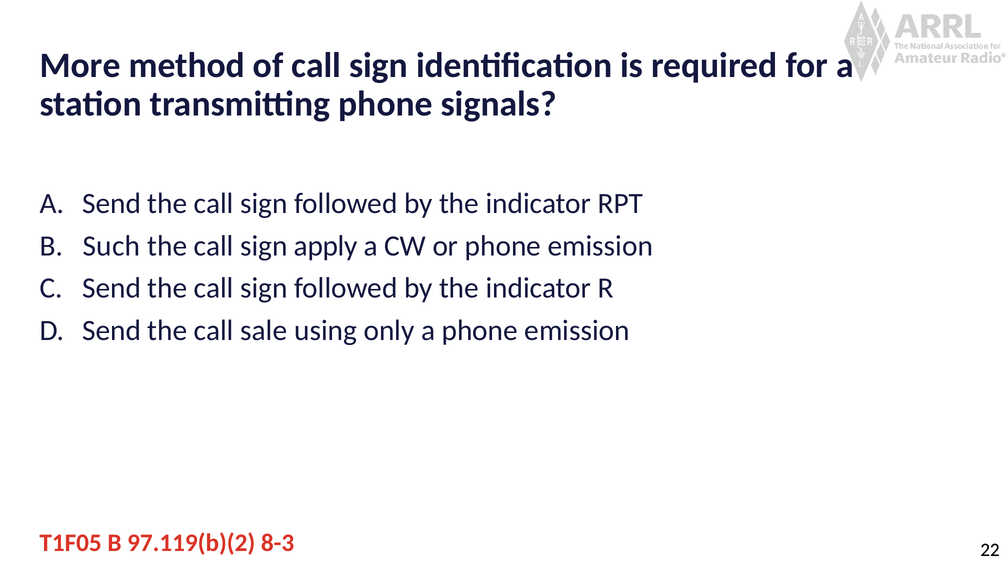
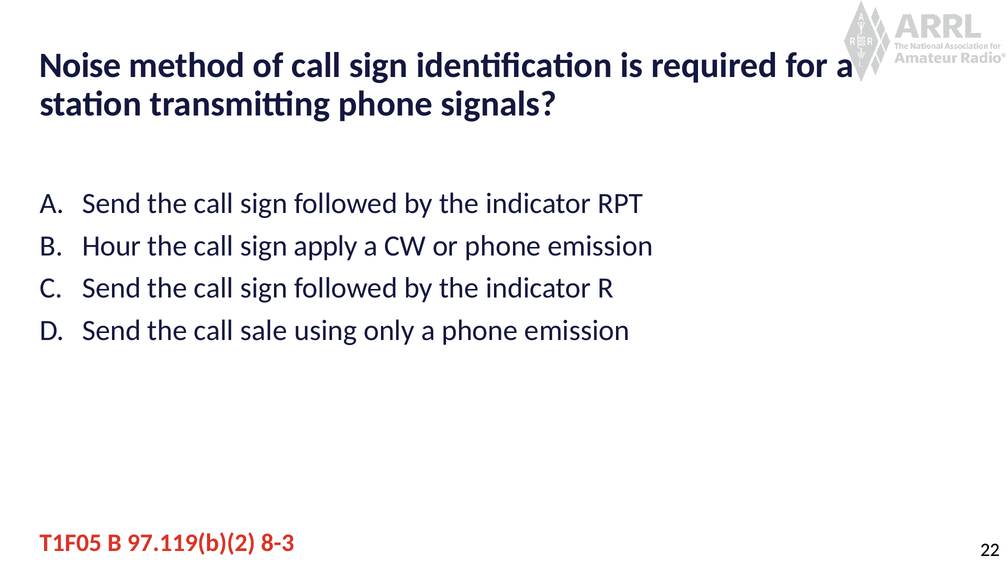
More: More -> Noise (80, 65)
Such: Such -> Hour (112, 246)
